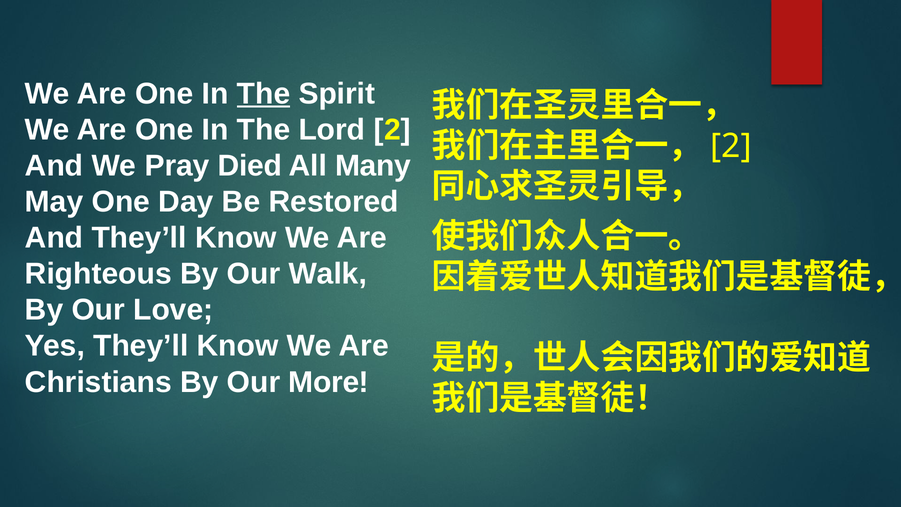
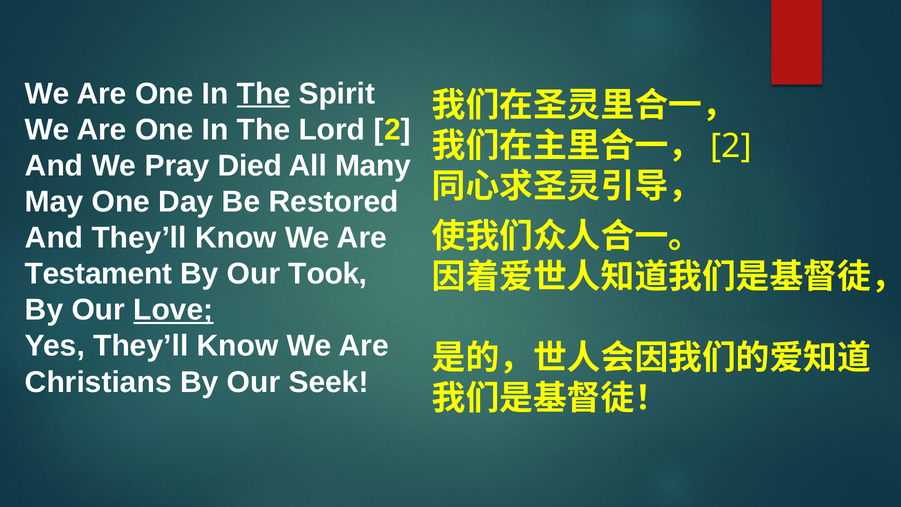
Righteous: Righteous -> Testament (98, 274)
Walk: Walk -> Took (328, 274)
Love underline: none -> present (173, 310)
More: More -> Seek (329, 382)
